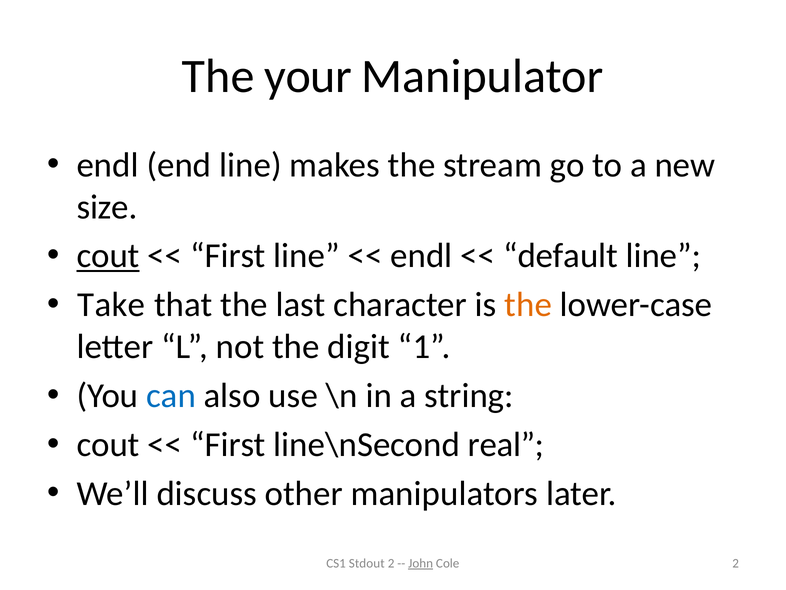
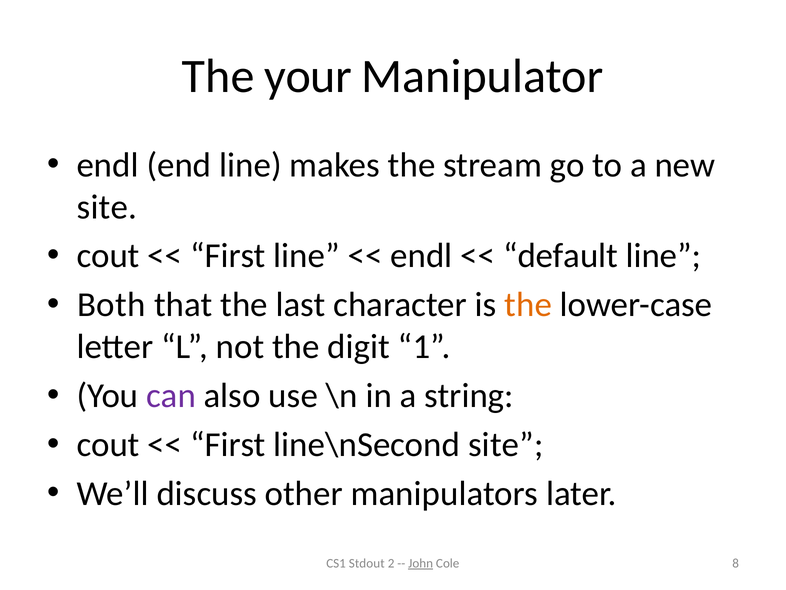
size: size -> site (107, 207)
cout underline: present -> none (108, 256)
Take: Take -> Both (111, 305)
can colour: blue -> purple (171, 396)
line\nSecond real: real -> site (506, 444)
Cole 2: 2 -> 8 (736, 563)
